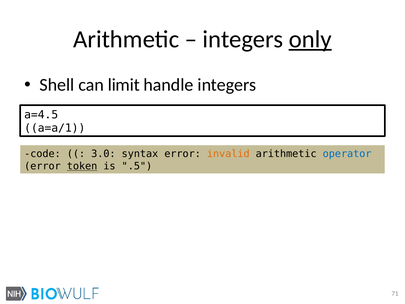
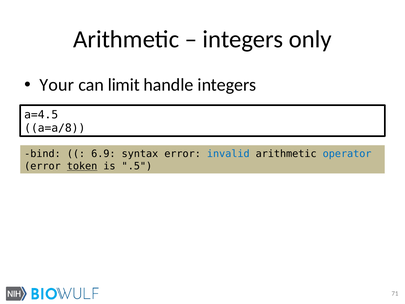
only underline: present -> none (310, 39)
Shell: Shell -> Your (57, 85)
a=a/1: a=a/1 -> a=a/8 (55, 128)
code: code -> bind (42, 154)
3.0: 3.0 -> 6.9 (103, 154)
invalid colour: orange -> blue (228, 154)
